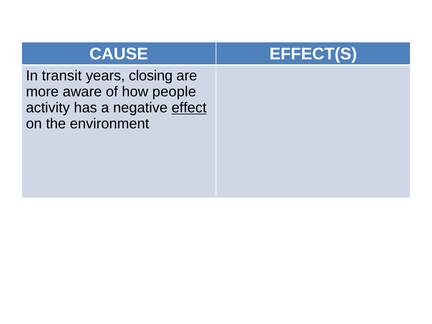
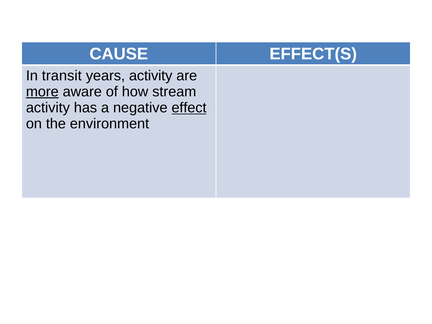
years closing: closing -> activity (151, 76)
more underline: none -> present (42, 92)
people: people -> stream (174, 92)
